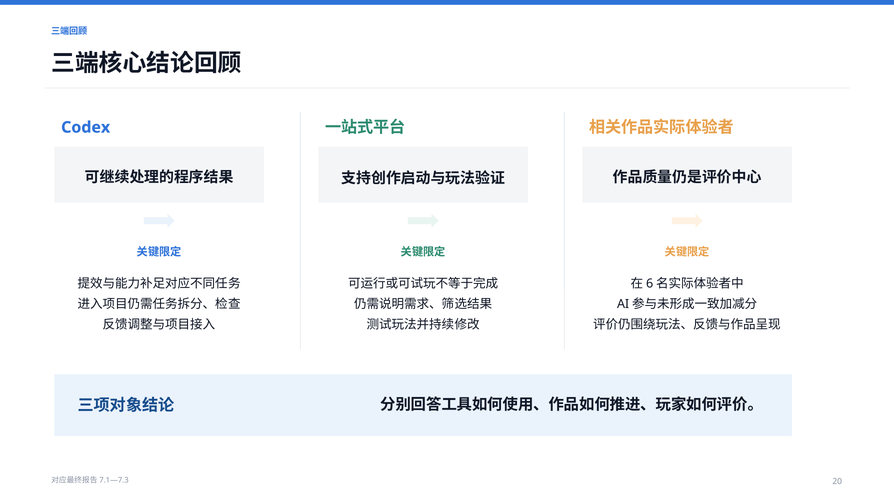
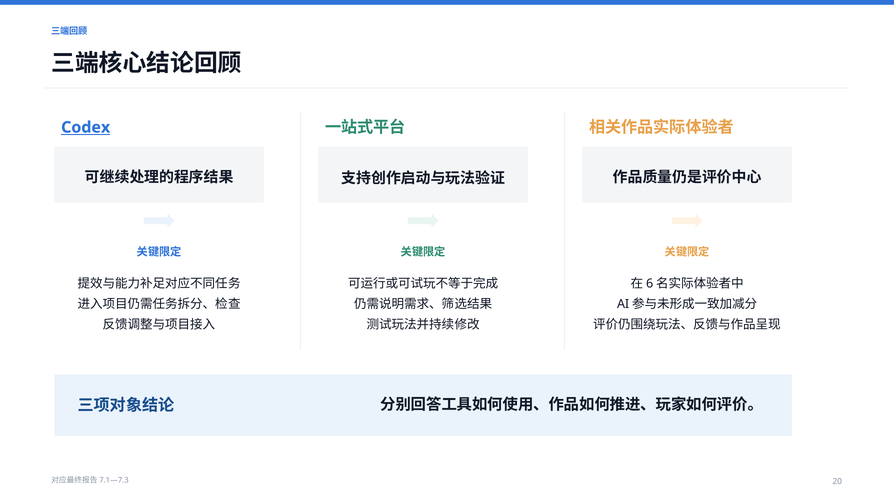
Codex underline: none -> present (86, 127)
